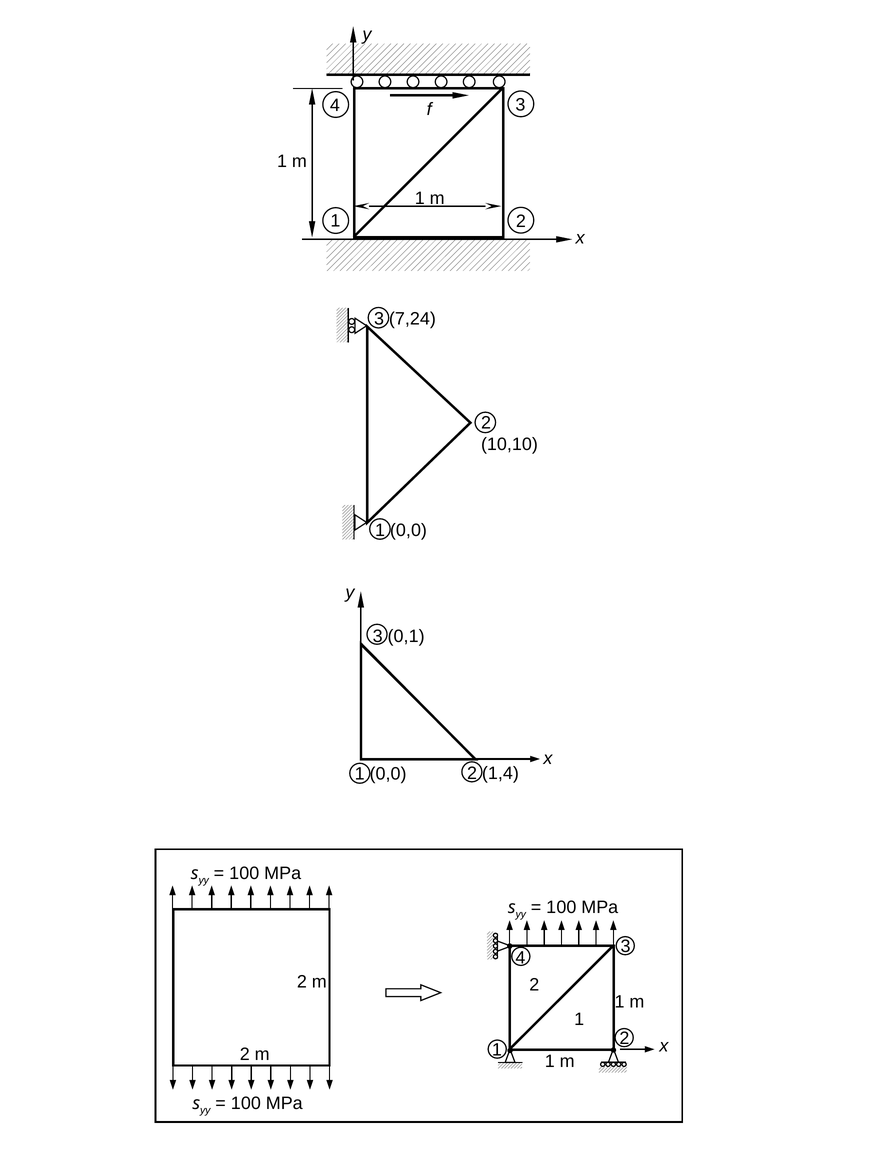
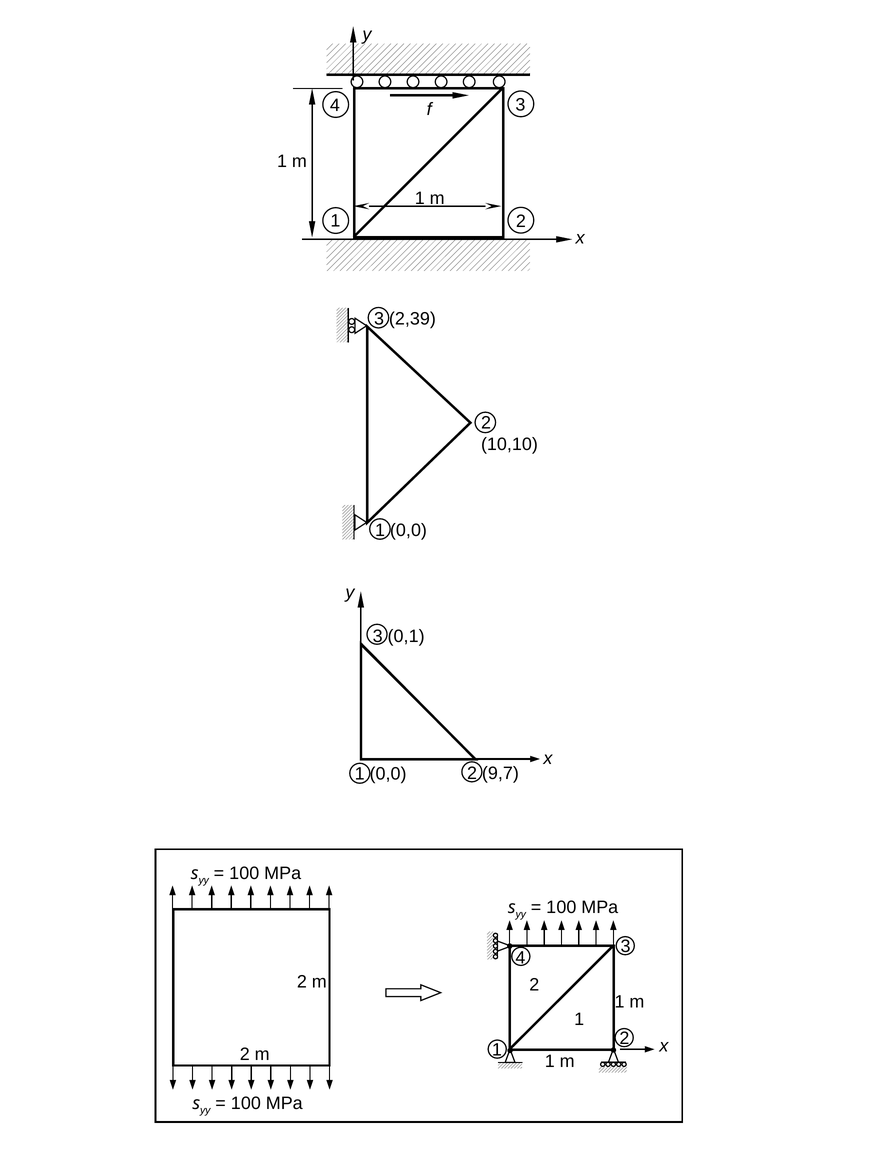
7,24: 7,24 -> 2,39 (412, 319)
1,4: 1,4 -> 9,7 (500, 774)
